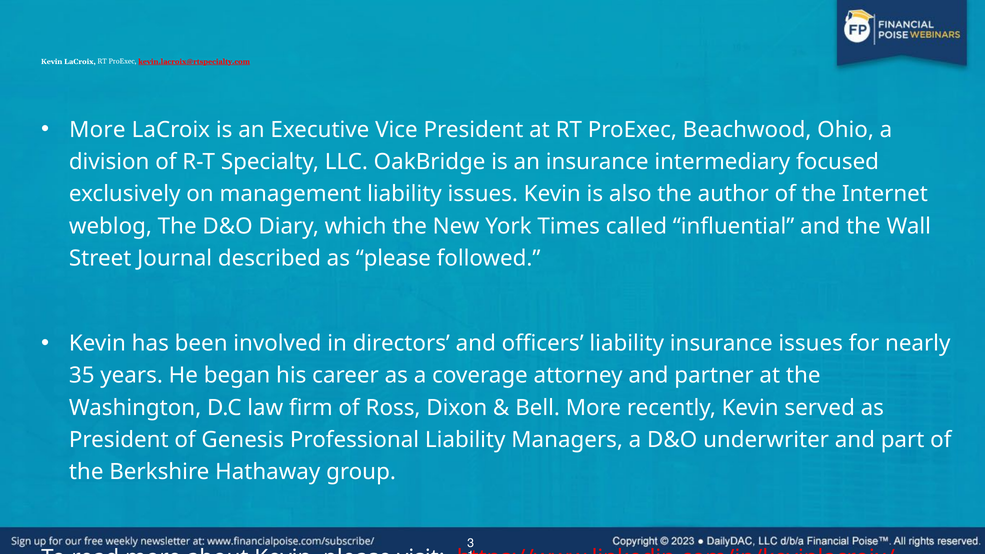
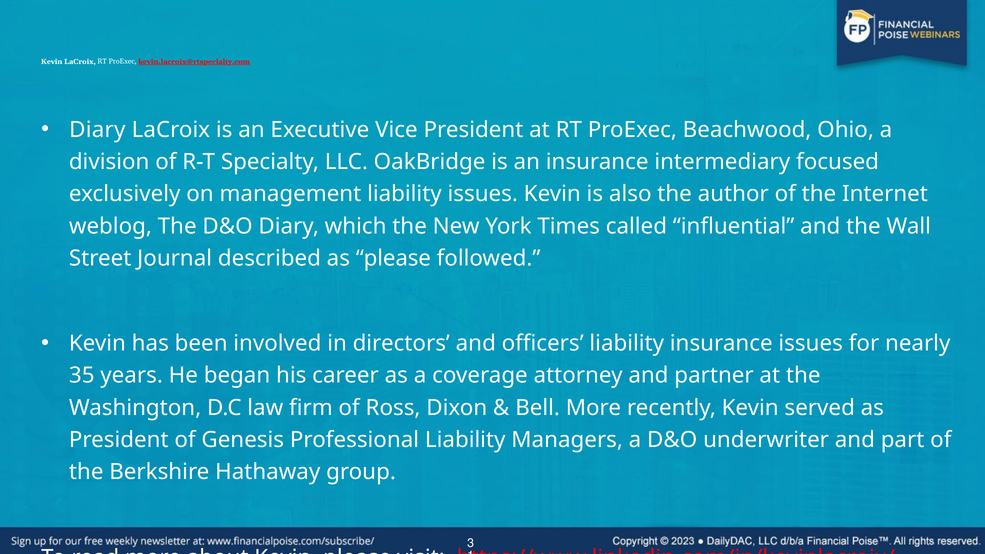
More: More -> Diary (97, 130)
